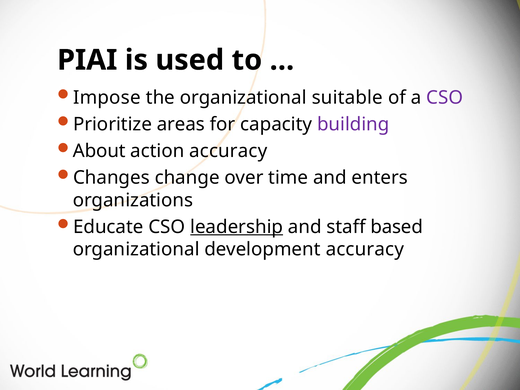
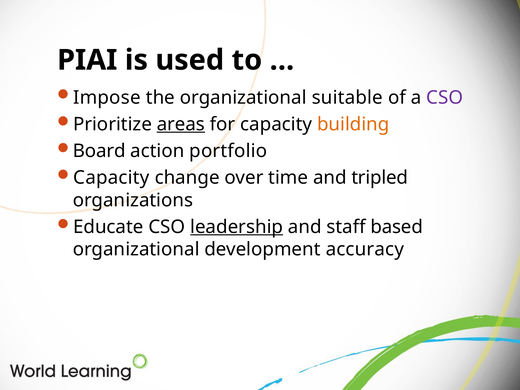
areas underline: none -> present (181, 124)
building colour: purple -> orange (353, 124)
About: About -> Board (99, 151)
action accuracy: accuracy -> portfolio (228, 151)
Changes: Changes -> Capacity (111, 178)
enters: enters -> tripled (380, 178)
